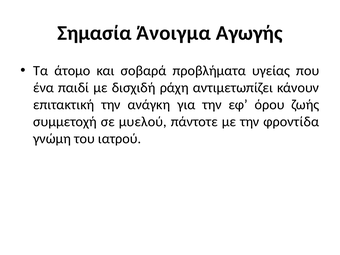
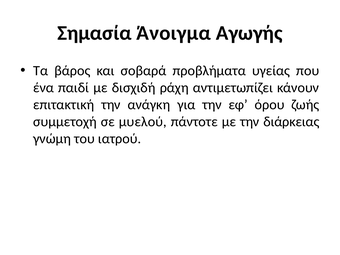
άτομο: άτομο -> βάρος (72, 71)
φροντίδα: φροντίδα -> διάρκειας (291, 122)
